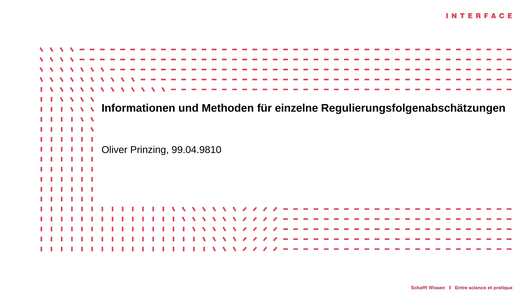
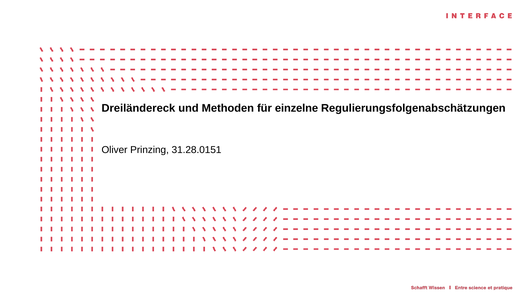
Informationen: Informationen -> Dreiländereck (138, 108)
99.04.9810: 99.04.9810 -> 31.28.0151 (197, 150)
